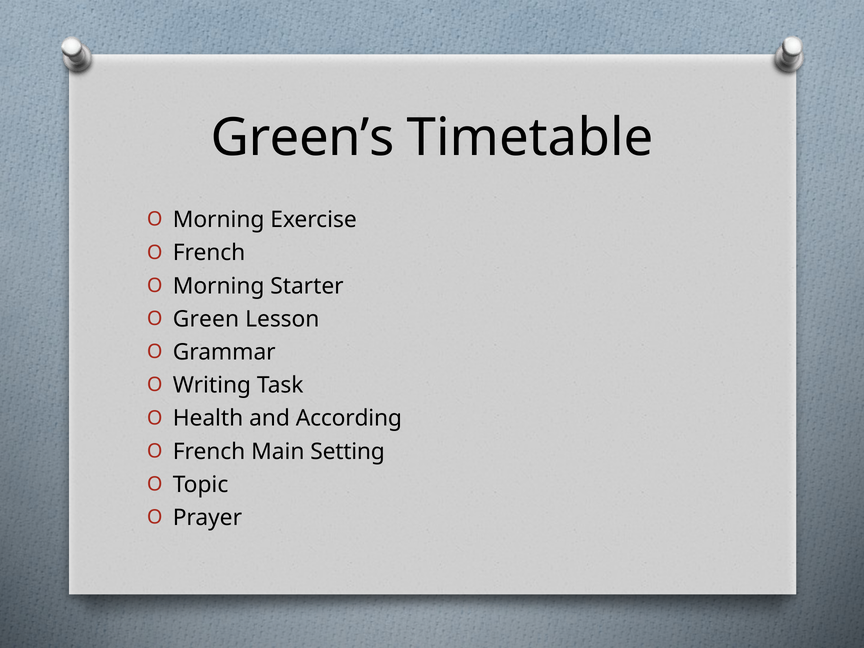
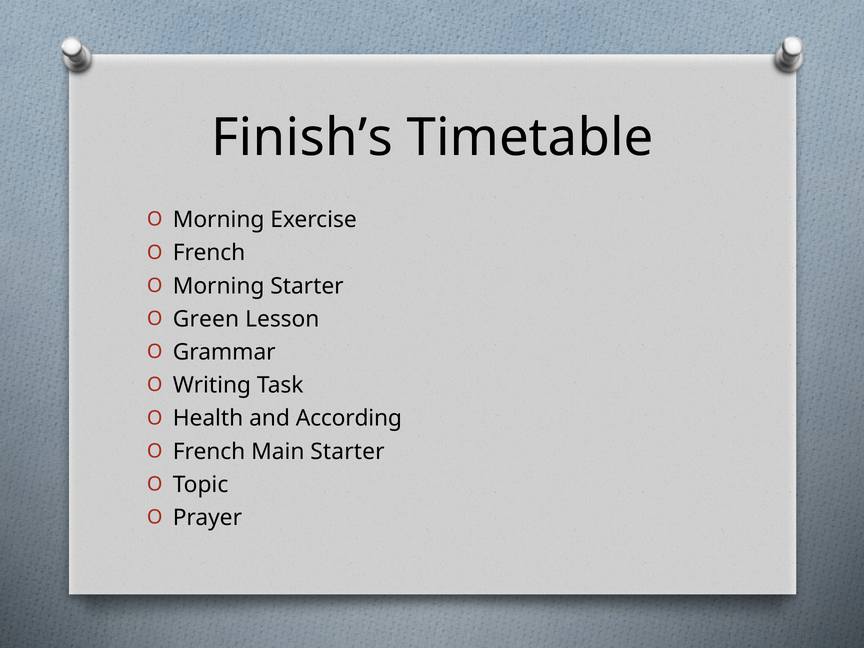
Green’s: Green’s -> Finish’s (302, 138)
Main Setting: Setting -> Starter (347, 452)
